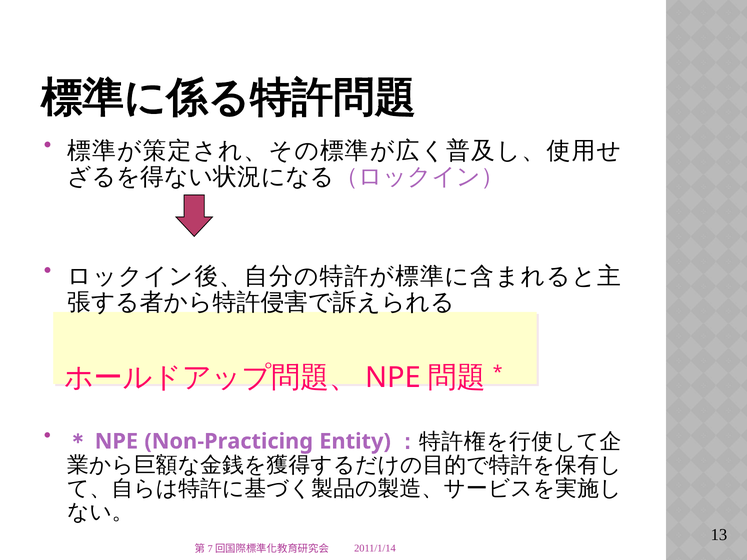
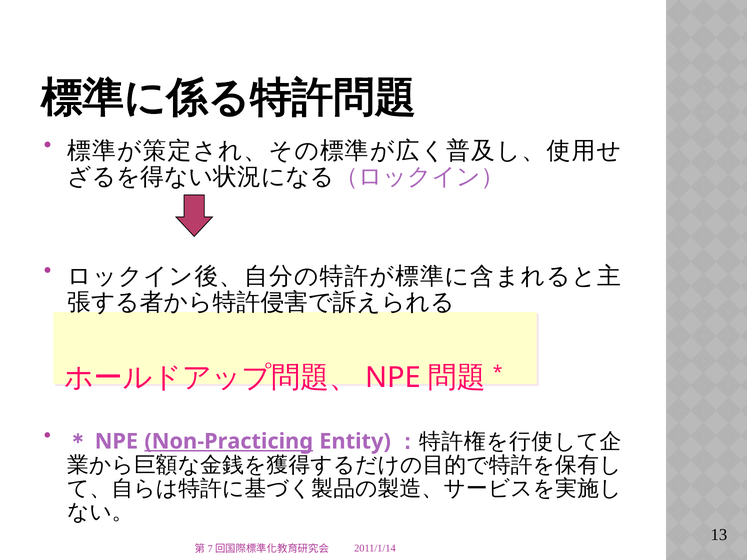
Non-Practicing underline: none -> present (229, 442)
